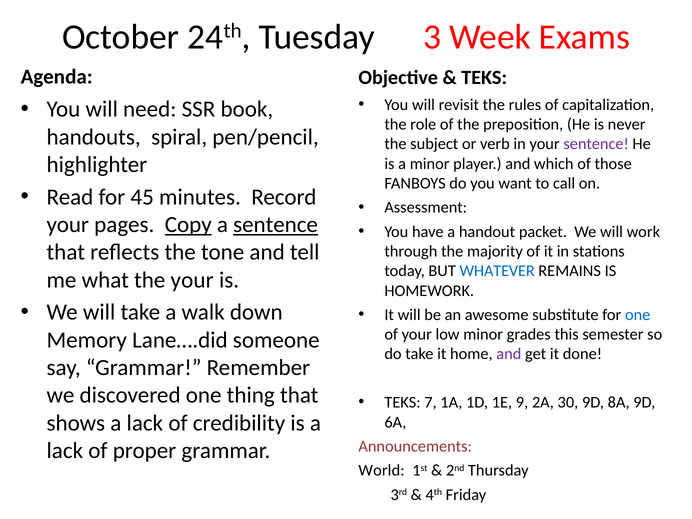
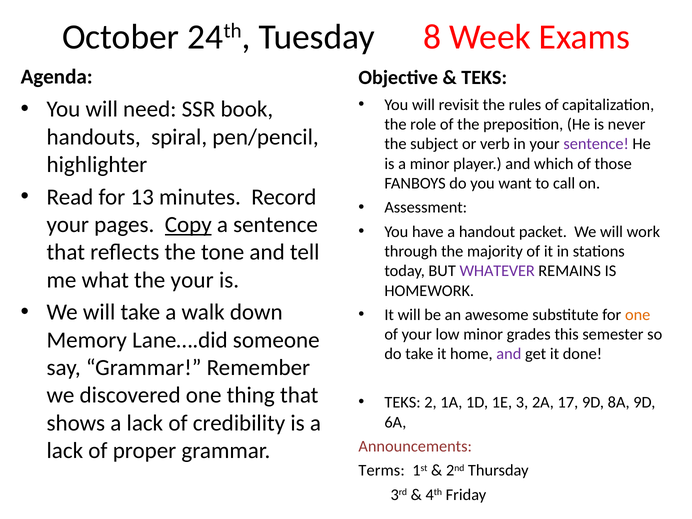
3: 3 -> 8 (432, 37)
45: 45 -> 13 (142, 197)
sentence underline: present -> none (276, 225)
WHATEVER colour: blue -> purple (497, 271)
one colour: blue -> orange (638, 315)
7: 7 -> 2 (430, 403)
9: 9 -> 3 (522, 403)
30: 30 -> 17 (568, 403)
World: World -> Terms (382, 471)
